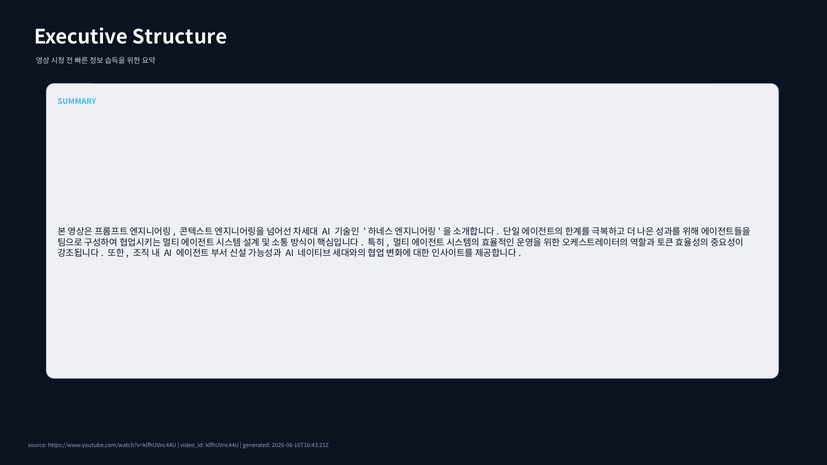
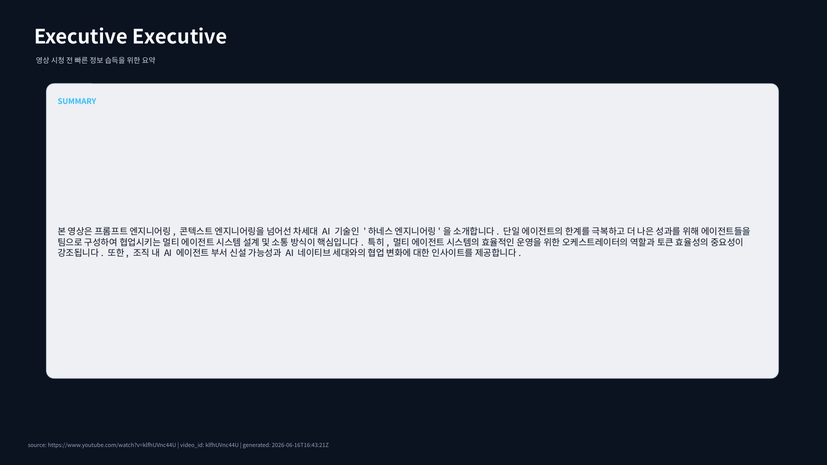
Executive Structure: Structure -> Executive (180, 37)
